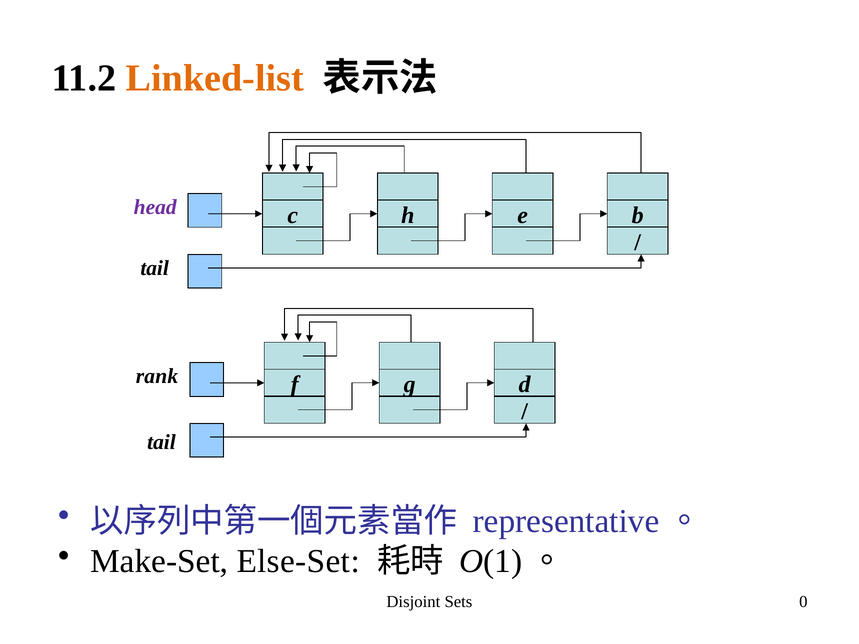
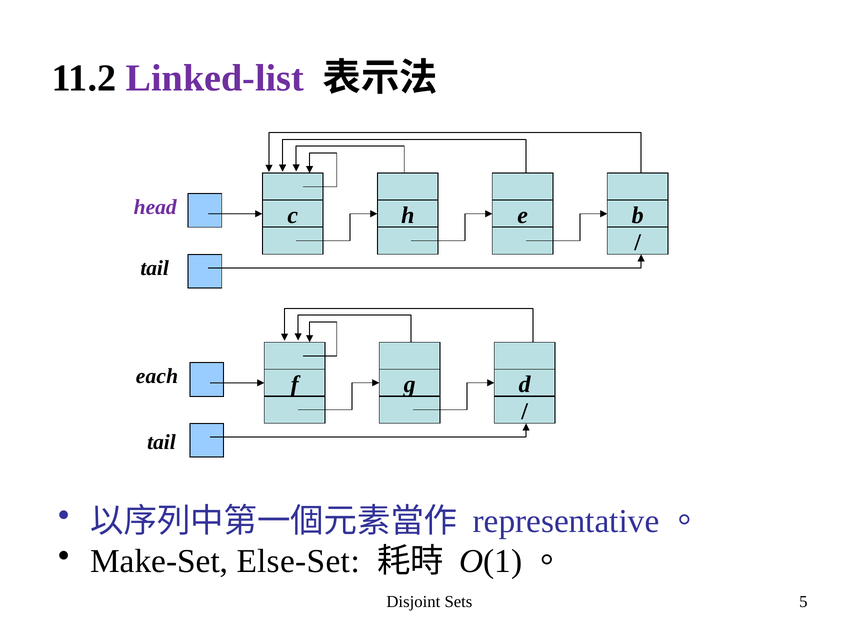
Linked-list colour: orange -> purple (215, 78)
rank: rank -> each (157, 376)
0: 0 -> 5 (803, 602)
